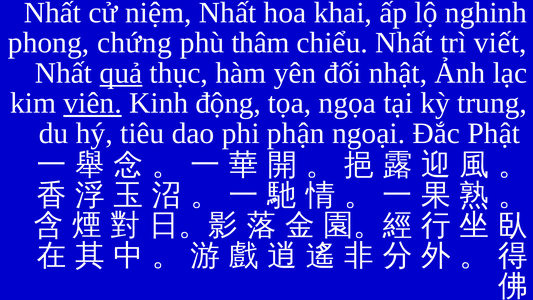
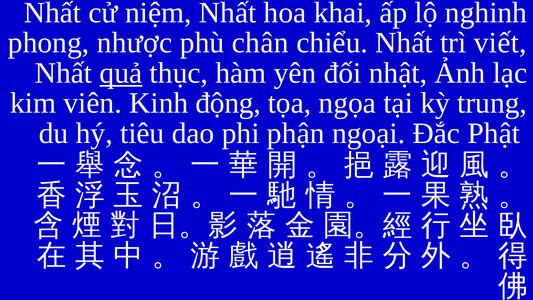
chứng: chứng -> nhược (134, 43)
thâm: thâm -> chân (260, 43)
viên underline: present -> none (93, 103)
